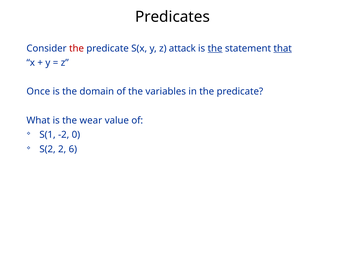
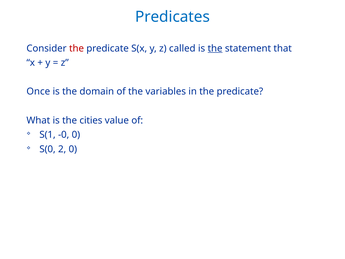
Predicates colour: black -> blue (173, 17)
attack: attack -> called (182, 48)
that underline: present -> none (283, 48)
wear: wear -> cities (91, 120)
-2: -2 -> -0 (64, 135)
S(2: S(2 -> S(0 (48, 149)
2 6: 6 -> 0 (73, 149)
